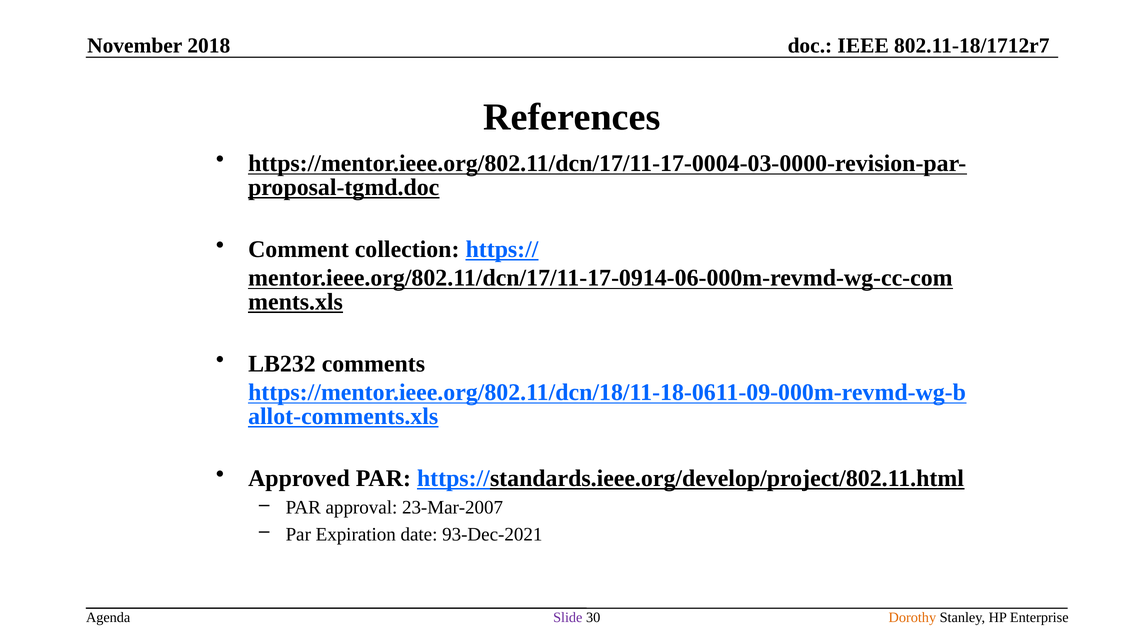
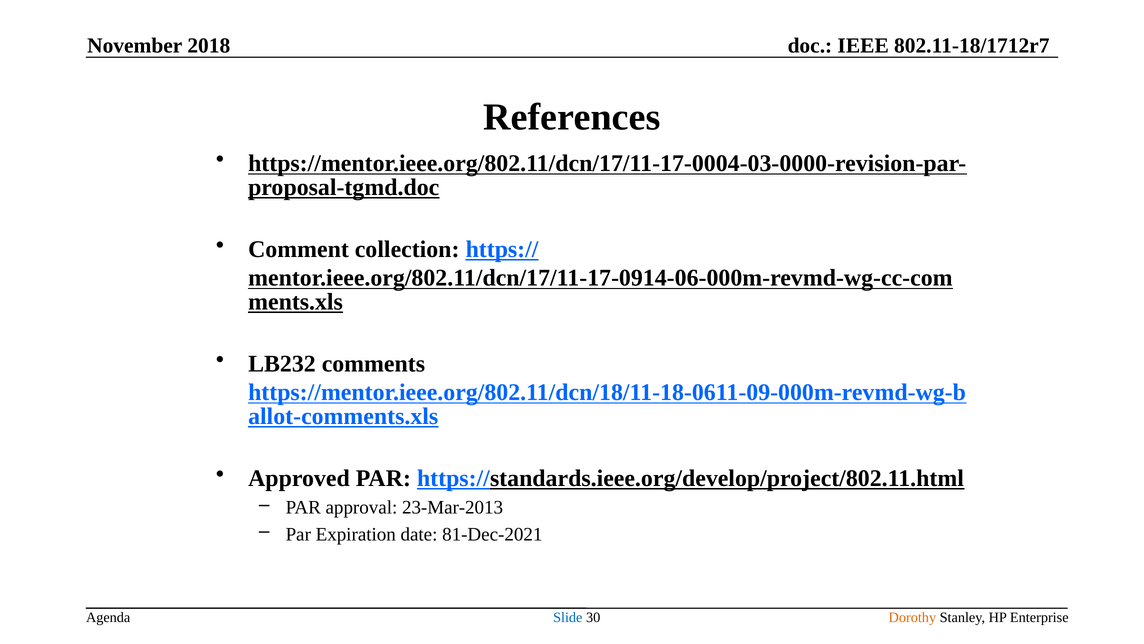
23-Mar-2007: 23-Mar-2007 -> 23-Mar-2013 (453, 507)
93-Dec-2021: 93-Dec-2021 -> 81-Dec-2021 (492, 534)
Slide colour: purple -> blue (568, 617)
